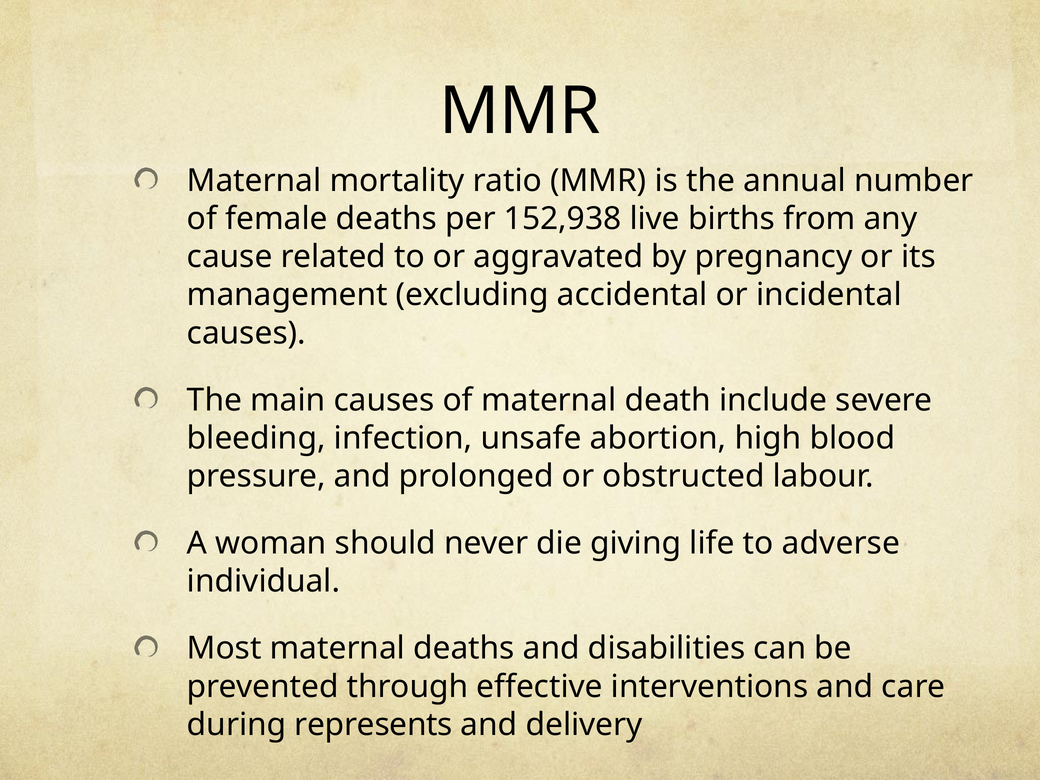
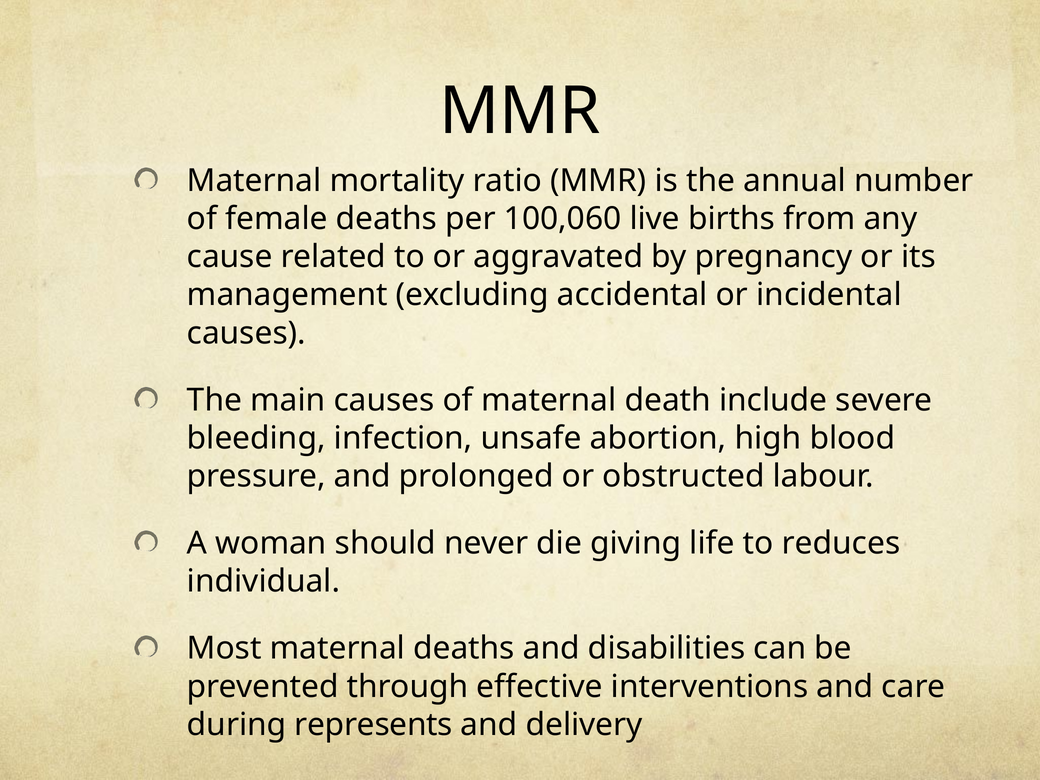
152,938: 152,938 -> 100,060 (563, 219)
adverse: adverse -> reduces (841, 543)
